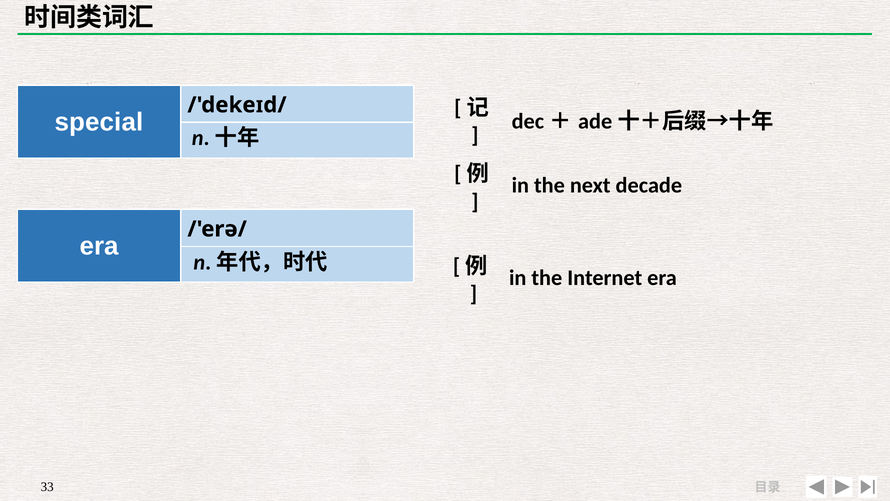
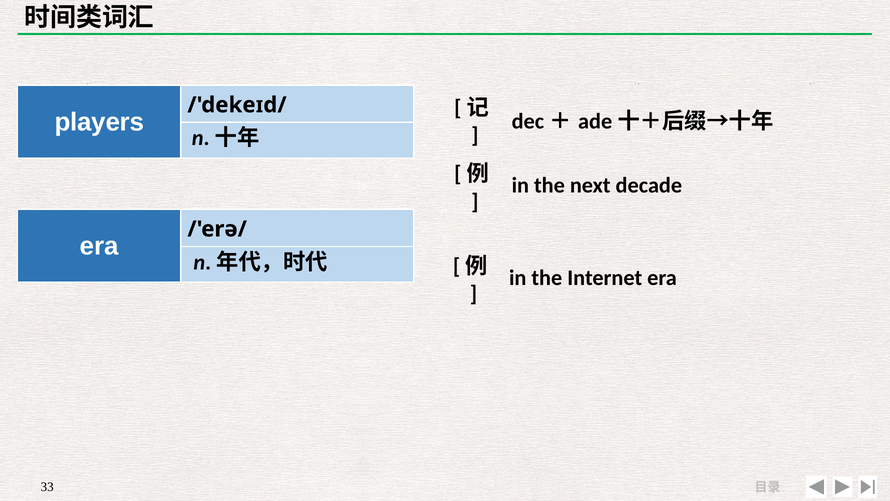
special: special -> players (99, 122)
